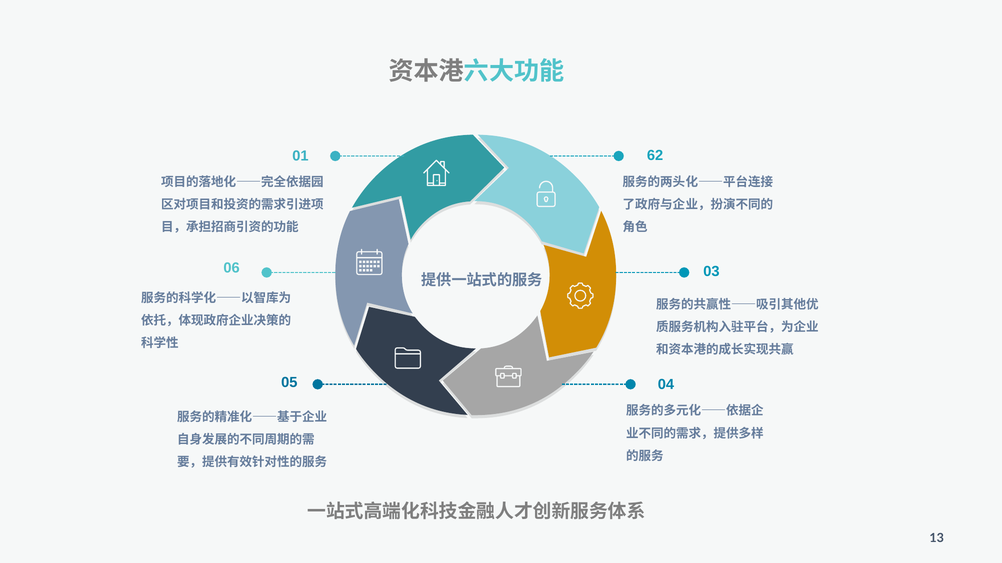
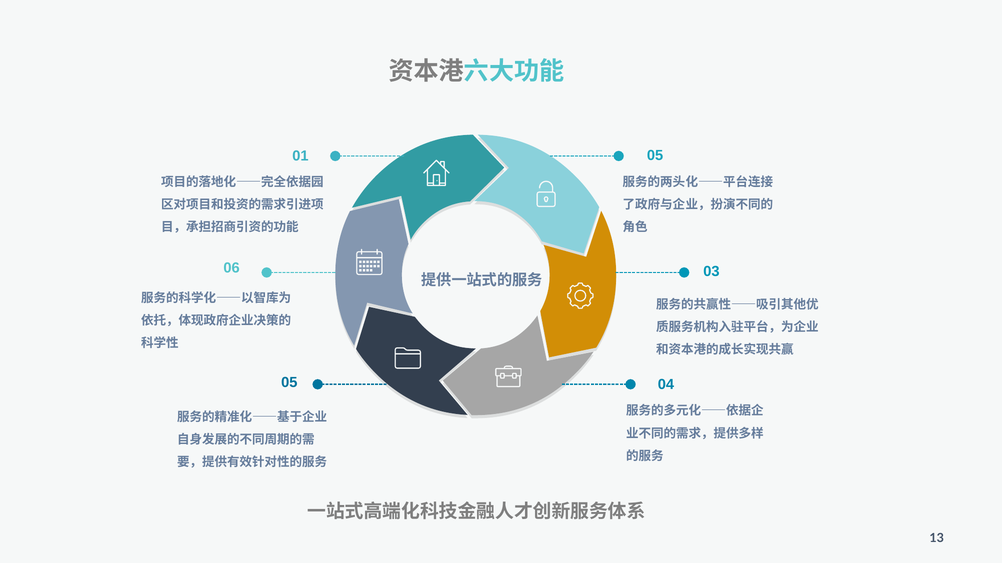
01 62: 62 -> 05 (655, 156)
